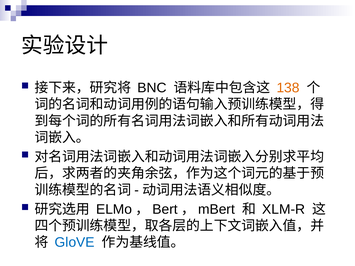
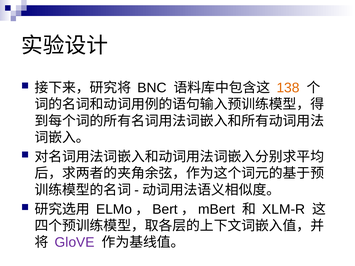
GloVE colour: blue -> purple (75, 243)
